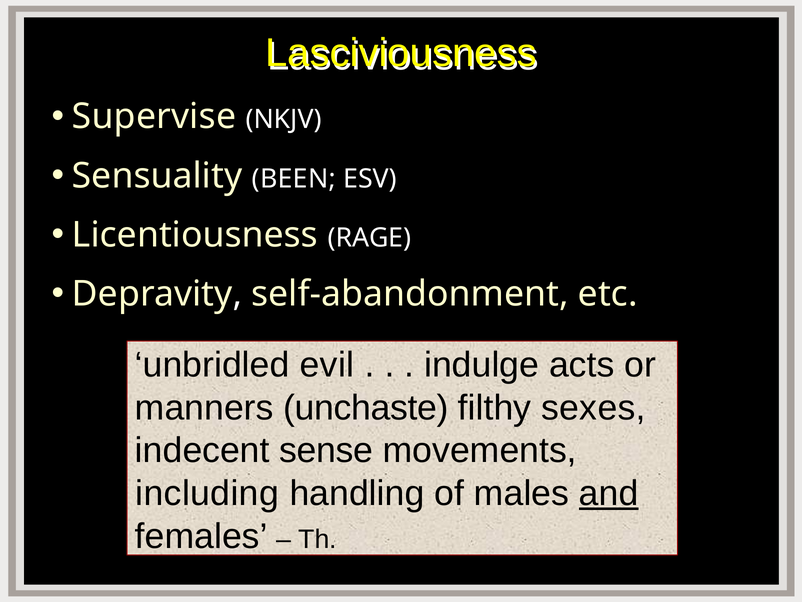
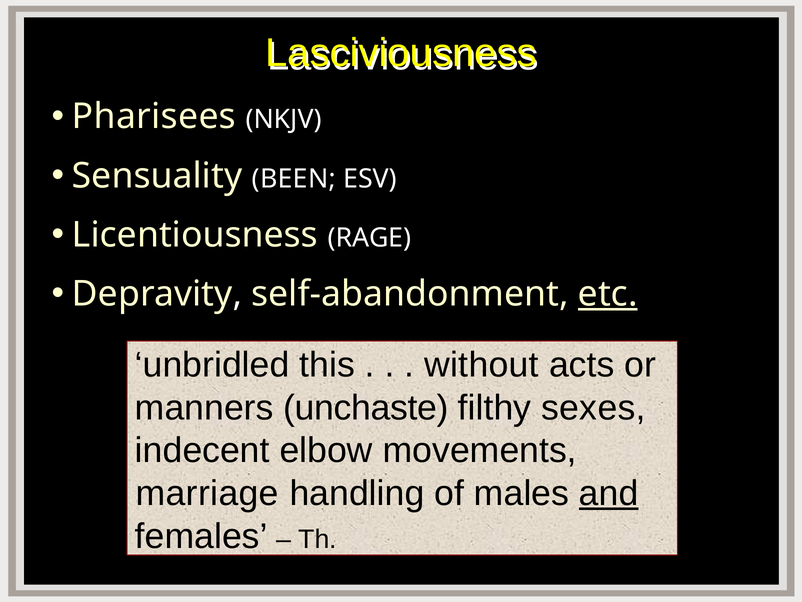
Supervise: Supervise -> Pharisees (154, 117)
etc underline: none -> present (608, 294)
evil: evil -> this (327, 365)
indulge: indulge -> without (482, 365)
sense: sense -> elbow (326, 450)
including: including -> marriage (207, 493)
